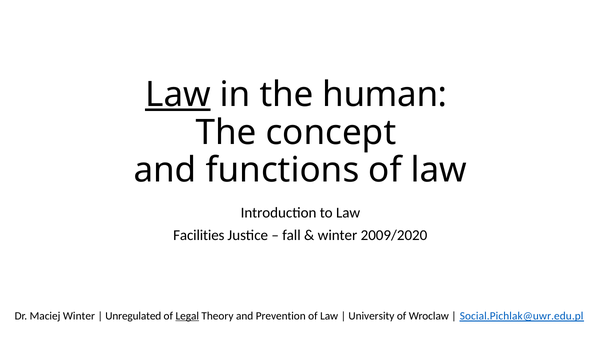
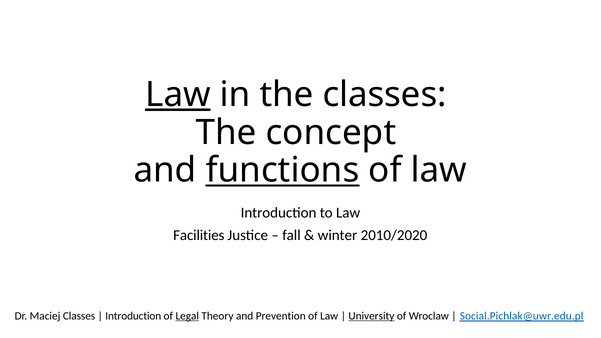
the human: human -> classes (385, 95)
functions underline: none -> present (283, 170)
2009/2020: 2009/2020 -> 2010/2020 (394, 235)
Maciej Winter: Winter -> Classes (79, 316)
Unregulated: Unregulated -> Introduction (133, 316)
University underline: none -> present (371, 316)
